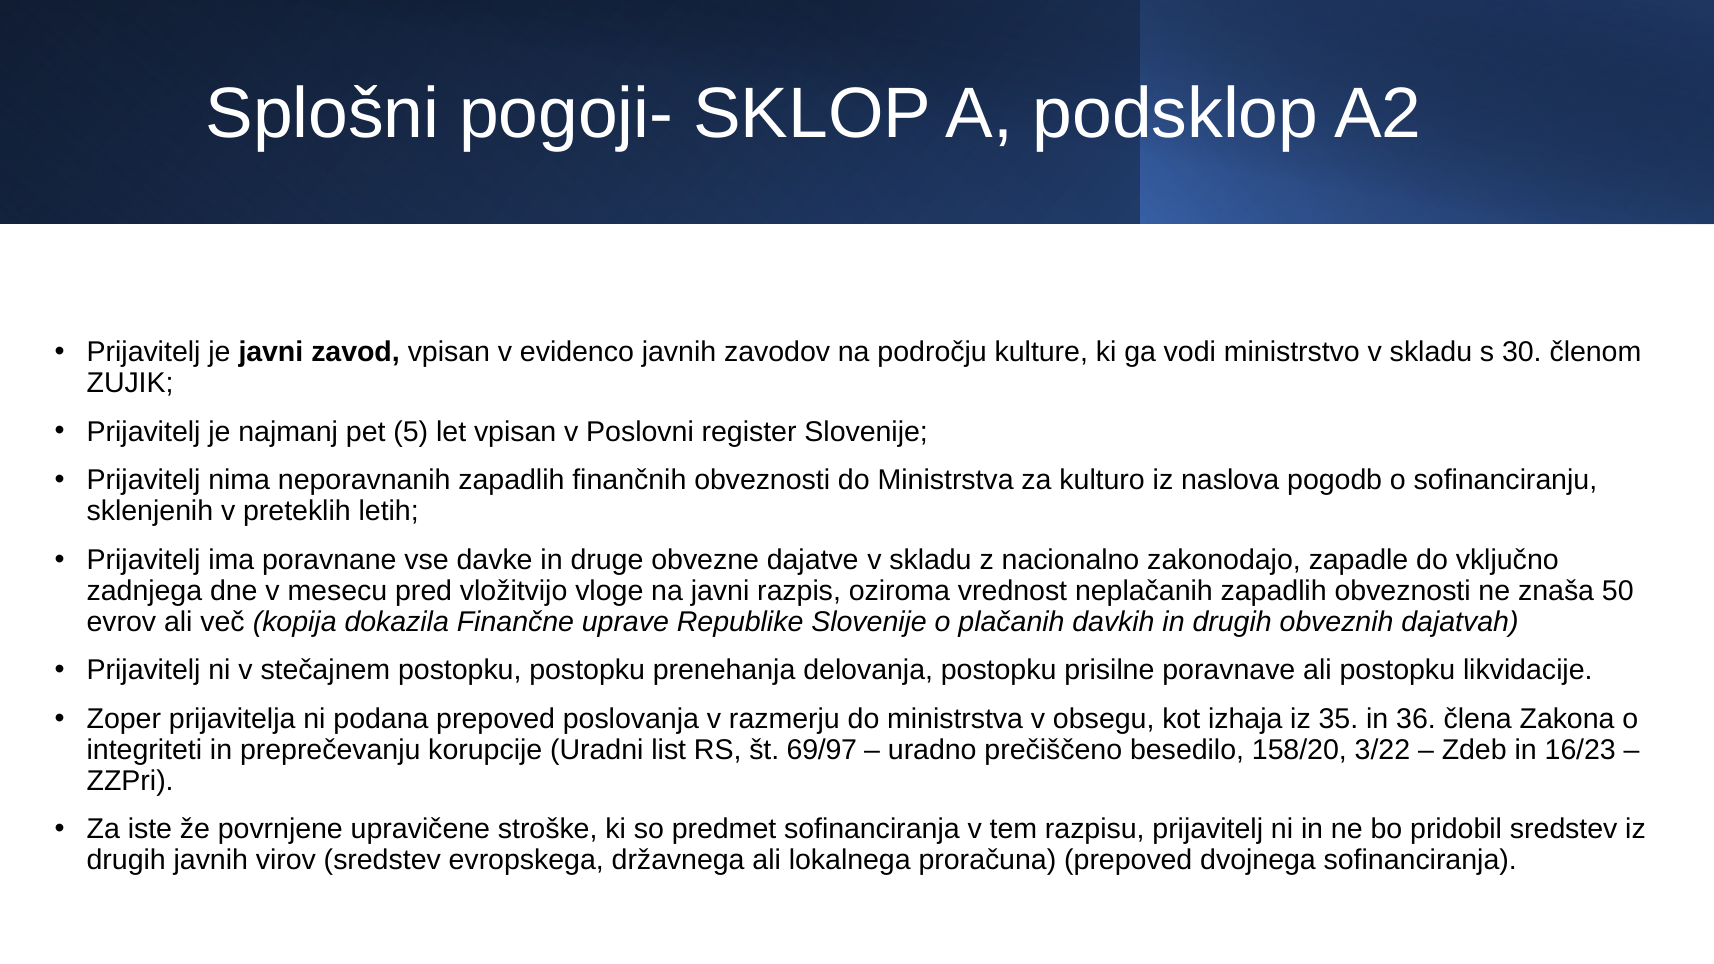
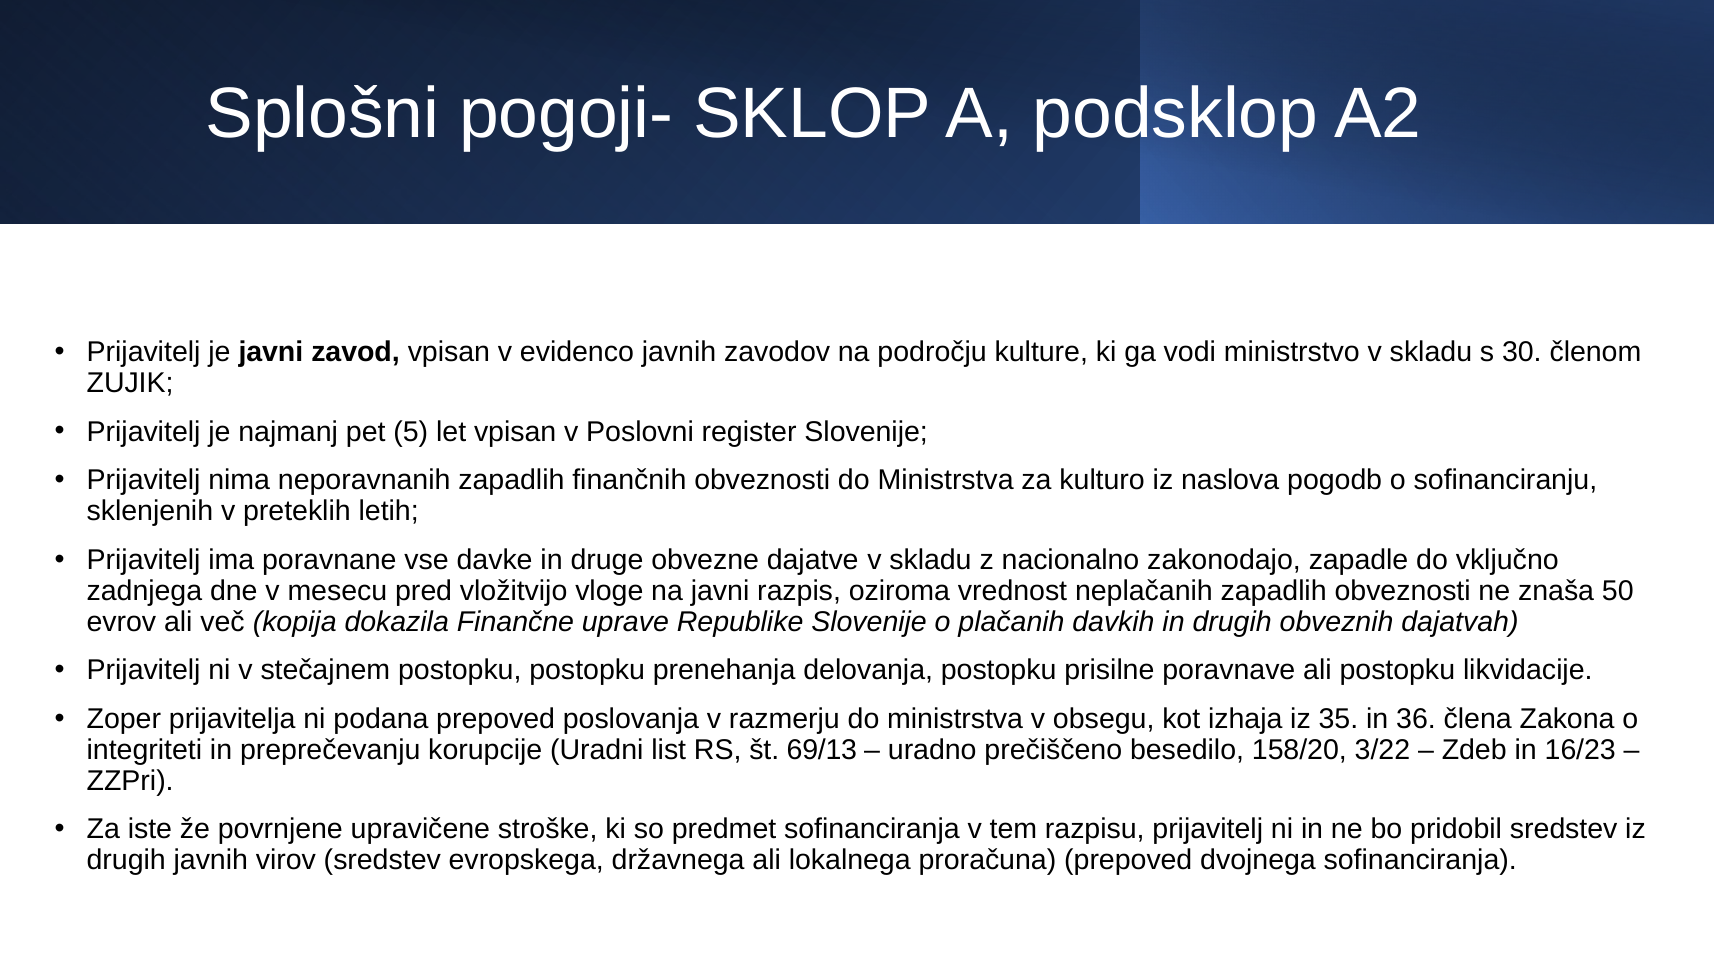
69/97: 69/97 -> 69/13 (822, 750)
